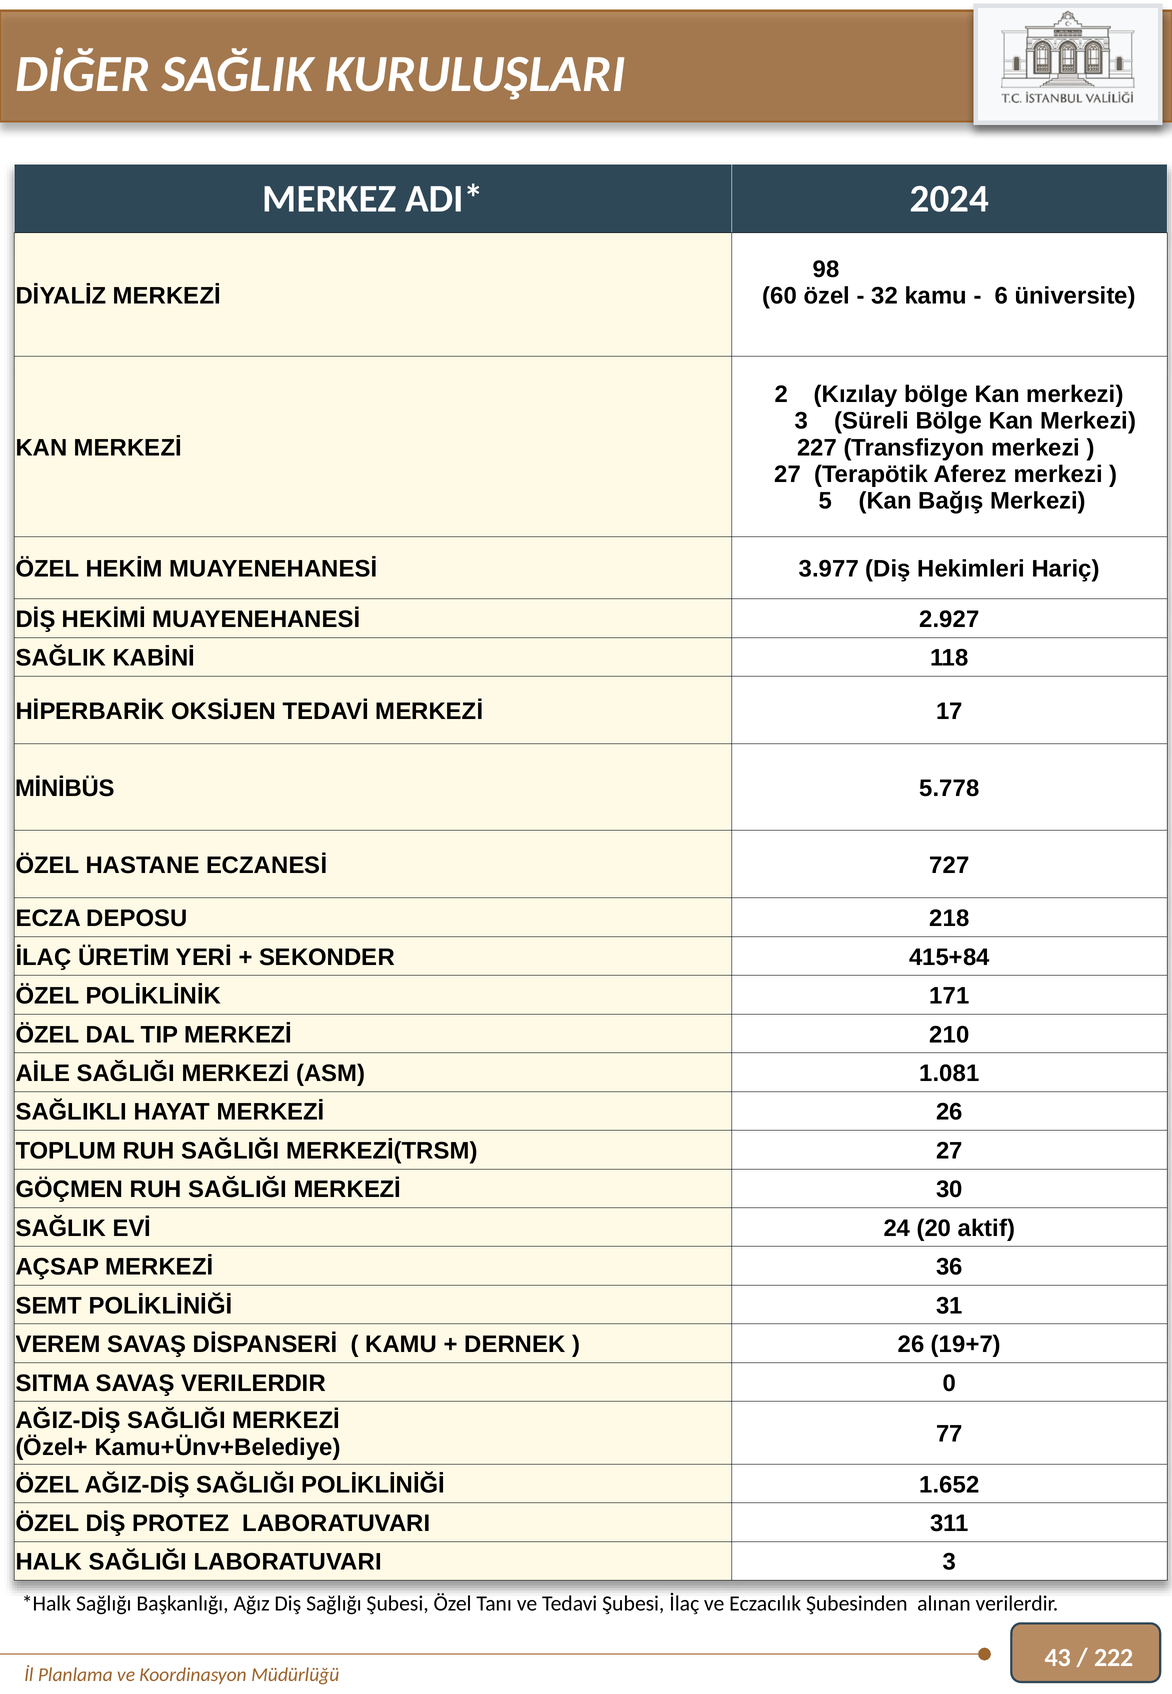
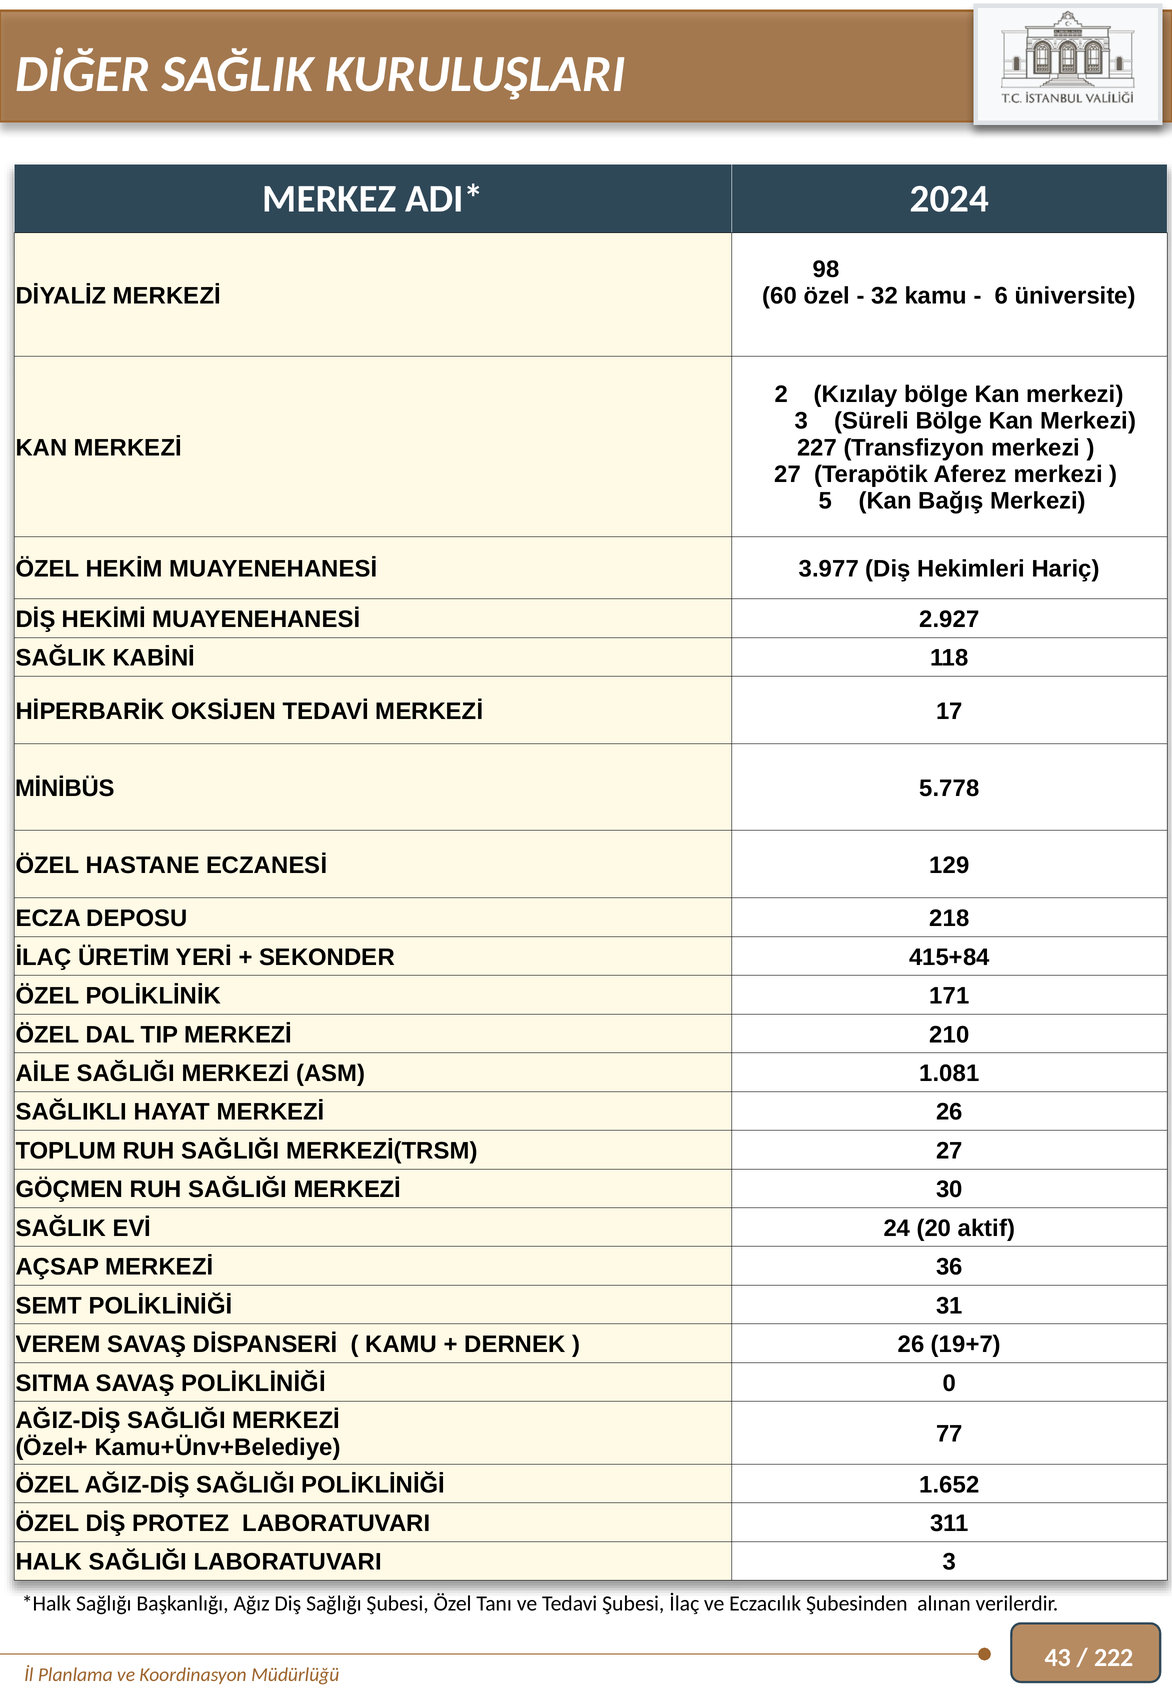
727: 727 -> 129 (949, 865)
SAVAŞ VERILERDIR: VERILERDIR -> POLİKLİNİĞİ (254, 1382)
